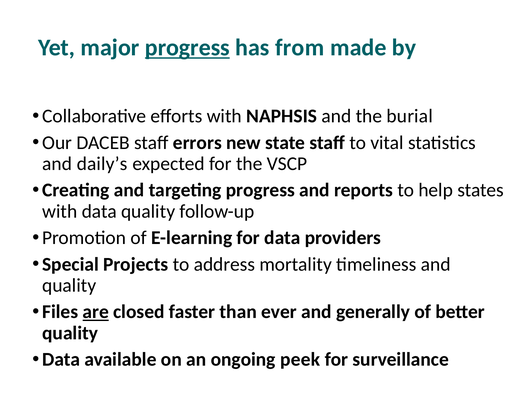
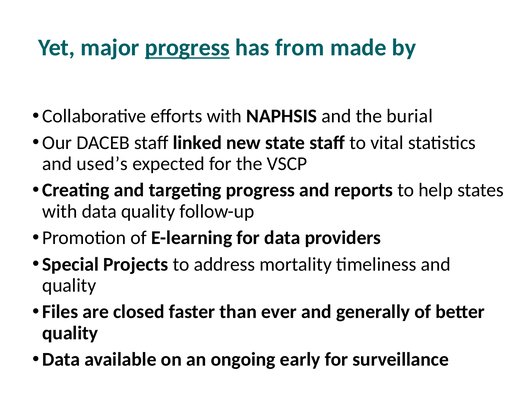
errors: errors -> linked (197, 143)
daily’s: daily’s -> used’s (102, 164)
are underline: present -> none (96, 312)
peek: peek -> early (300, 359)
